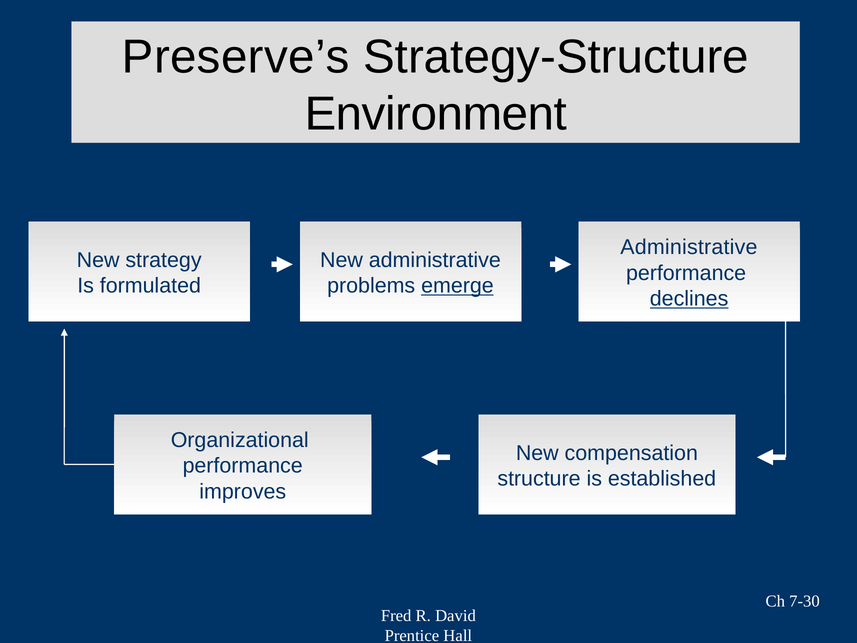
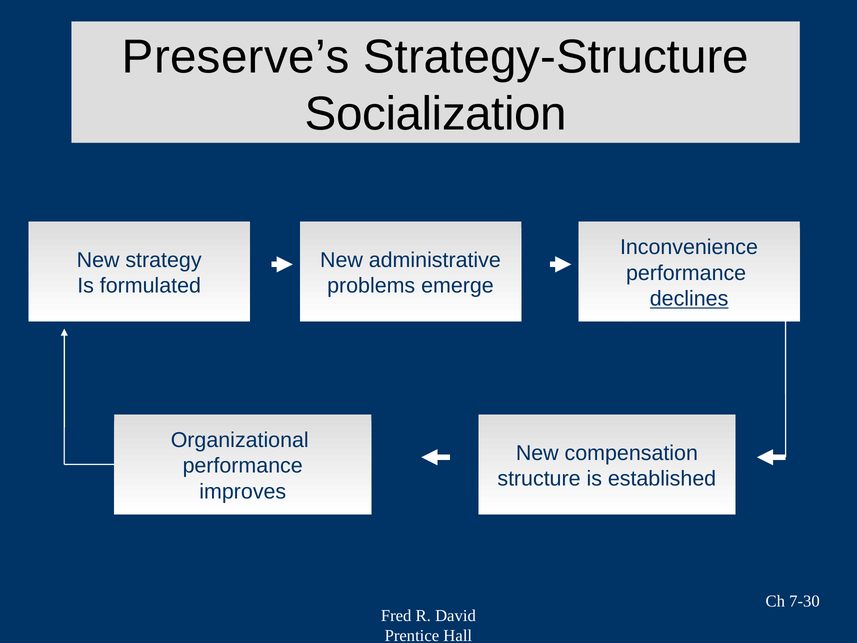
Environment: Environment -> Socialization (436, 114)
Administrative: Administrative -> Inconvenience (689, 247)
emerge underline: present -> none (457, 286)
